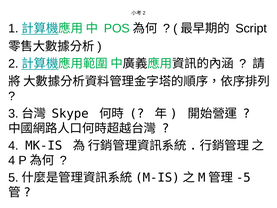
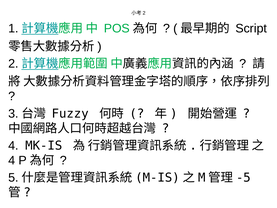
Skype: Skype -> Fuzzy (70, 113)
